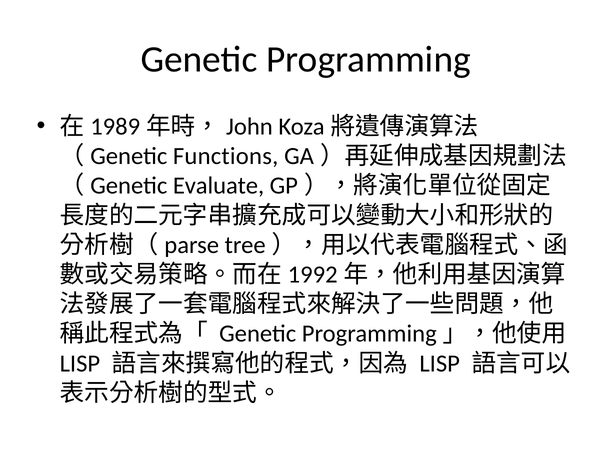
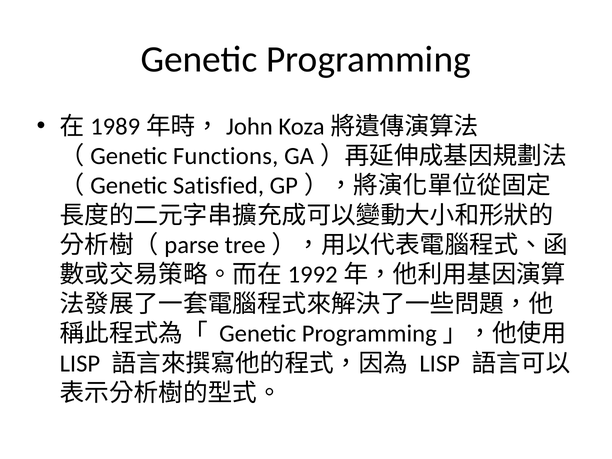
Evaluate: Evaluate -> Satisfied (218, 186)
